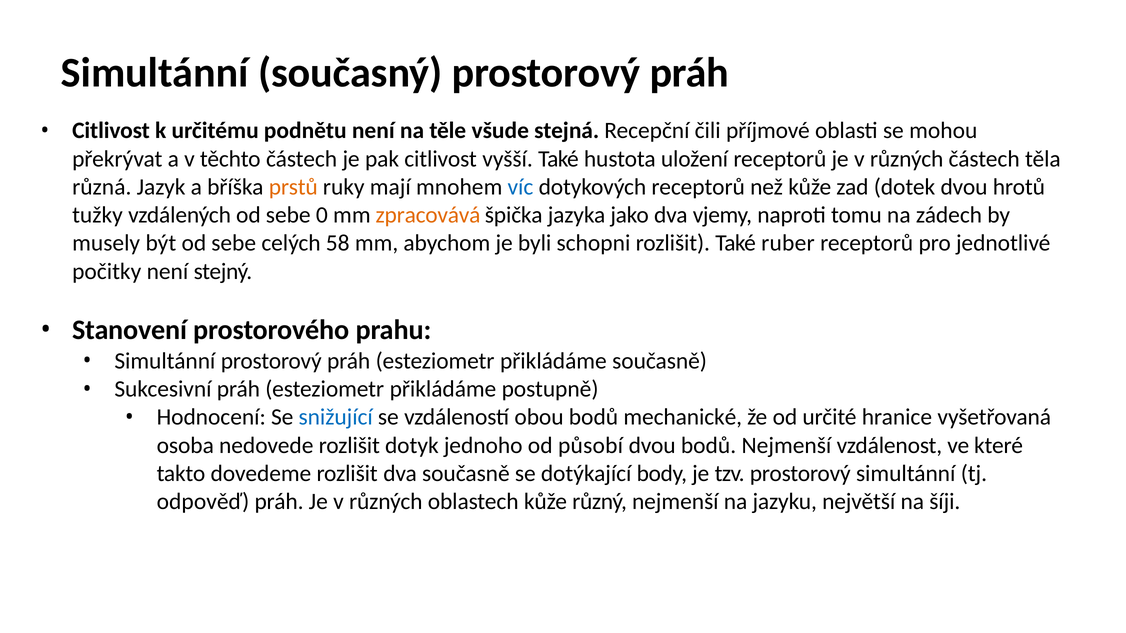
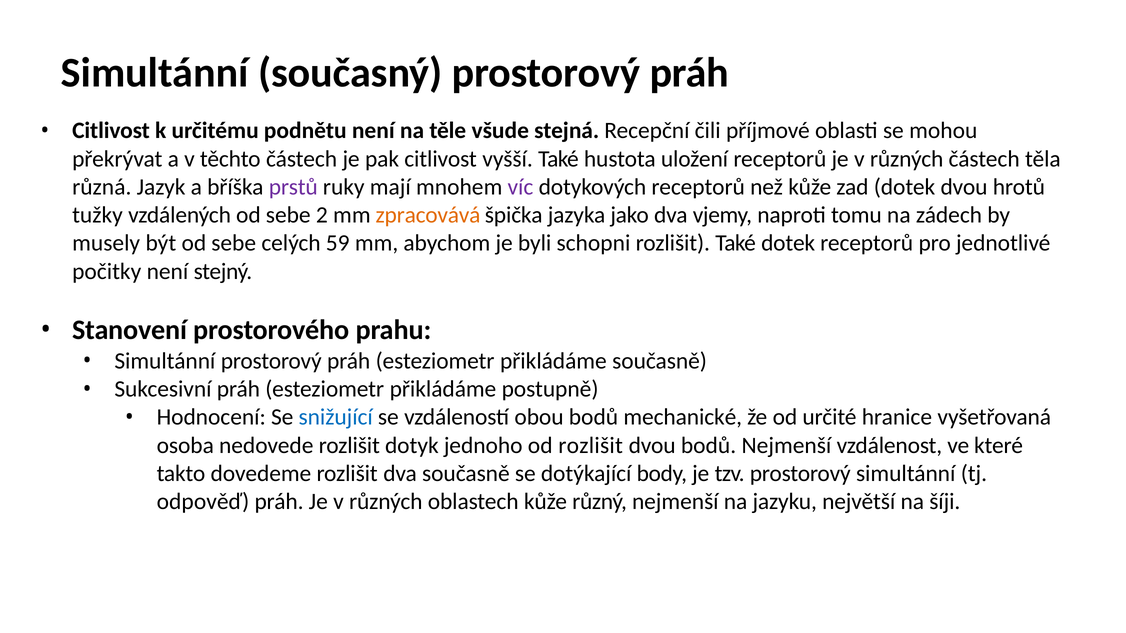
prstů colour: orange -> purple (293, 187)
víc colour: blue -> purple (520, 187)
0: 0 -> 2 (322, 215)
58: 58 -> 59 (338, 243)
Také ruber: ruber -> dotek (788, 243)
od působí: působí -> rozlišit (591, 446)
